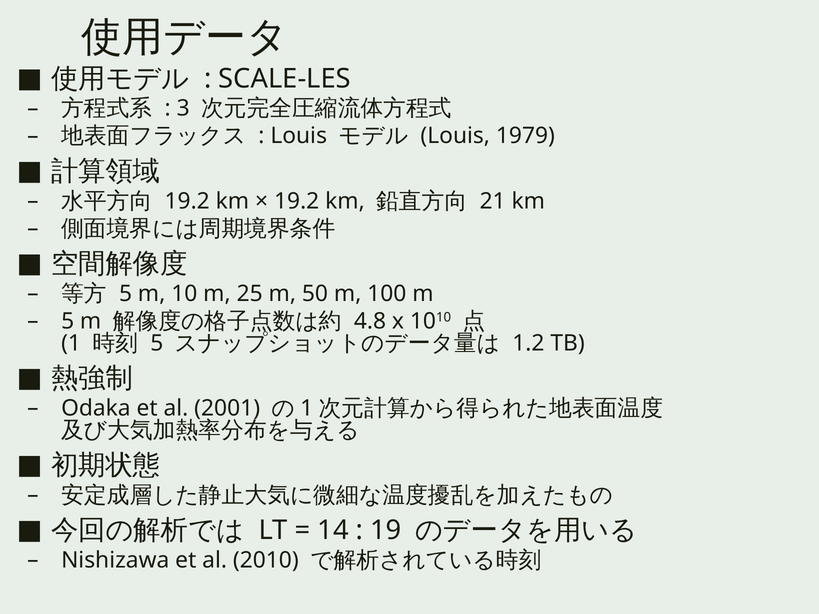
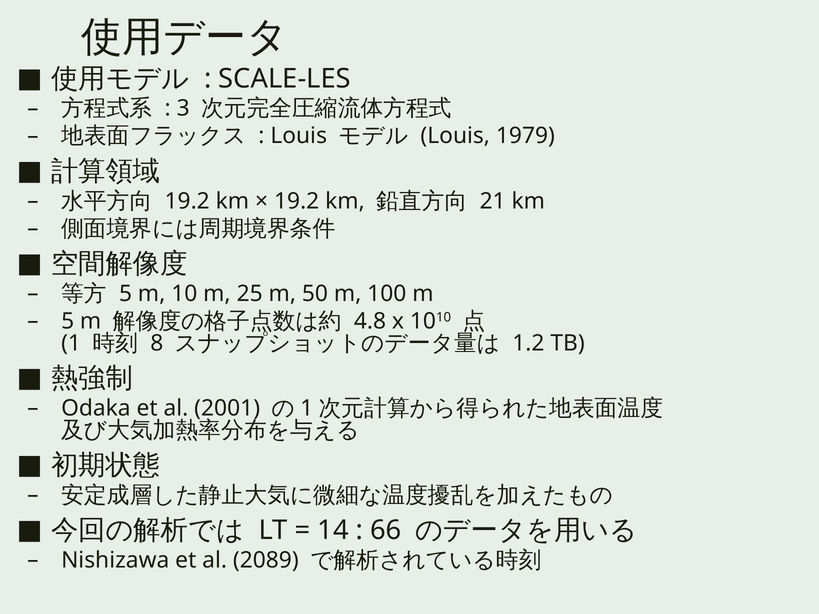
5: 5 -> 8 (157, 343)
19: 19 -> 66 (386, 531)
2010: 2010 -> 2089 (266, 560)
